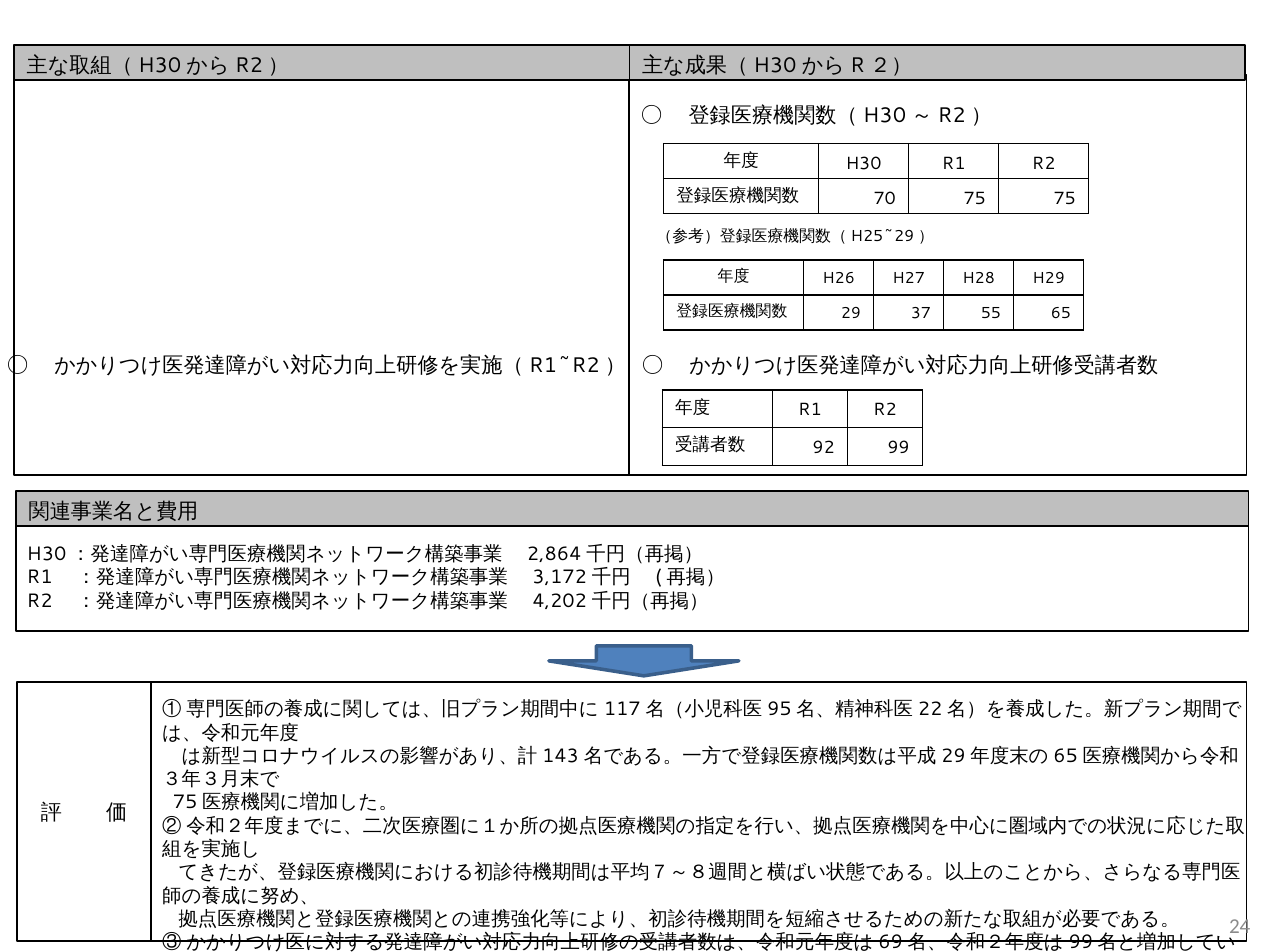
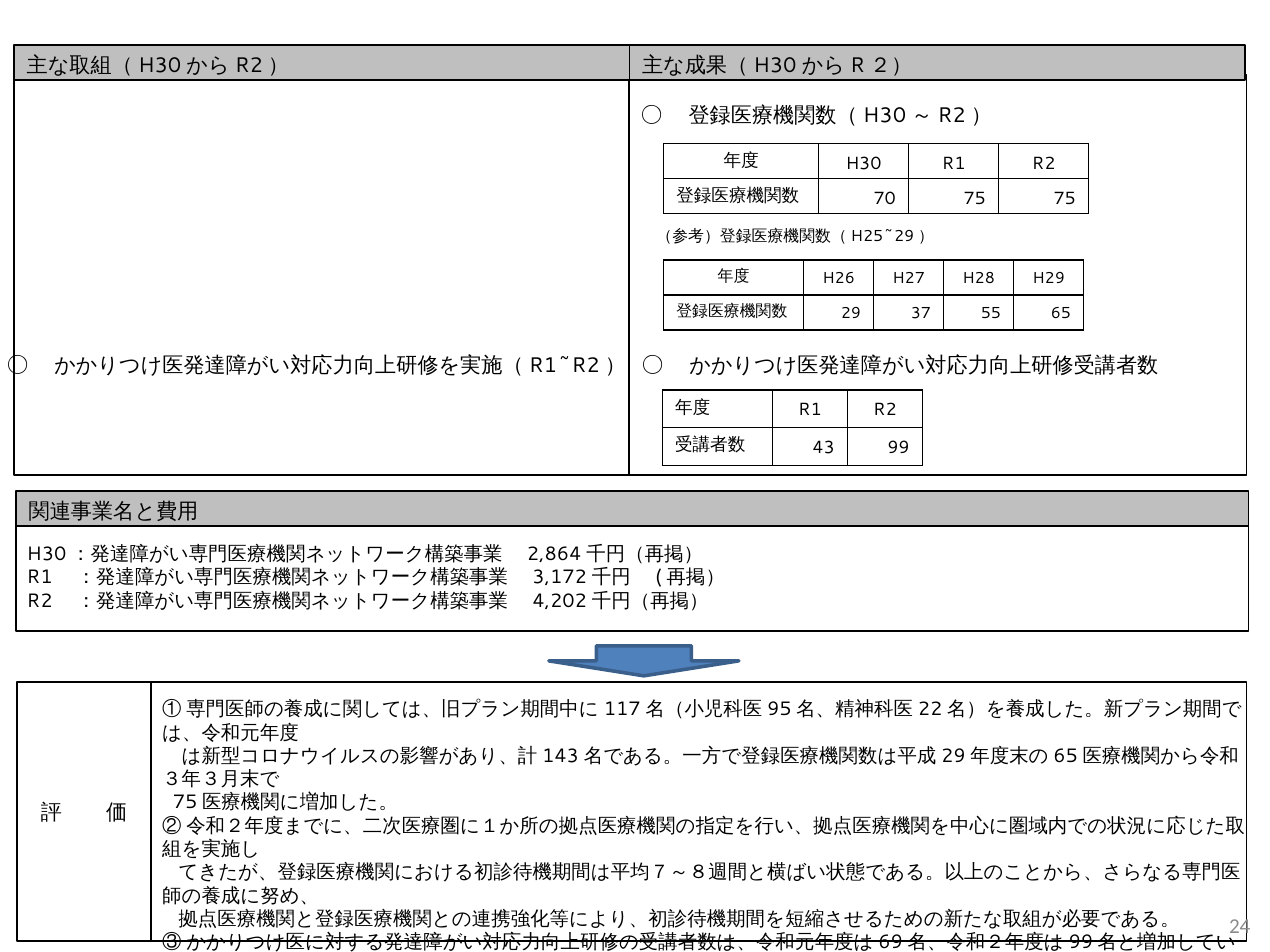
92: 92 -> 43 (824, 448)
